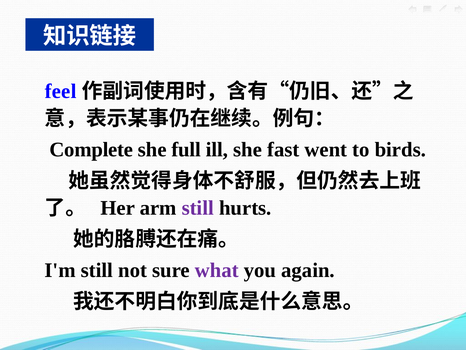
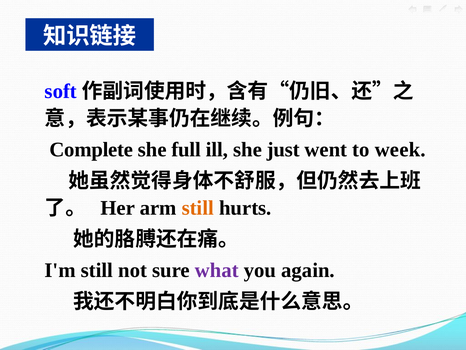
feel: feel -> soft (61, 91)
fast: fast -> just (283, 150)
birds: birds -> week (400, 150)
still colour: purple -> orange (198, 208)
